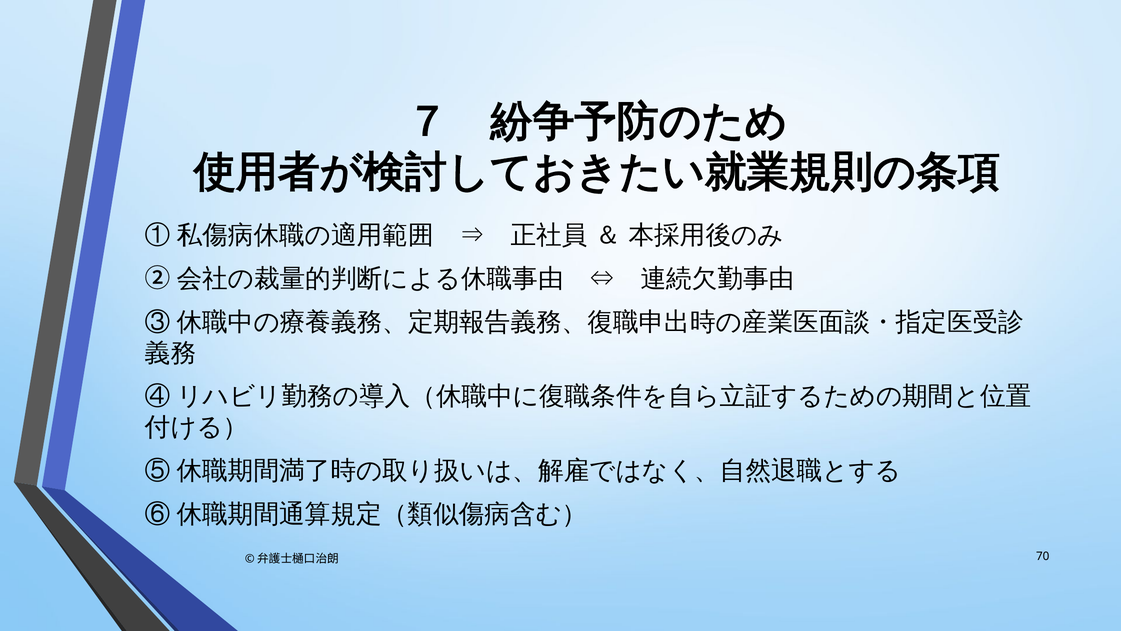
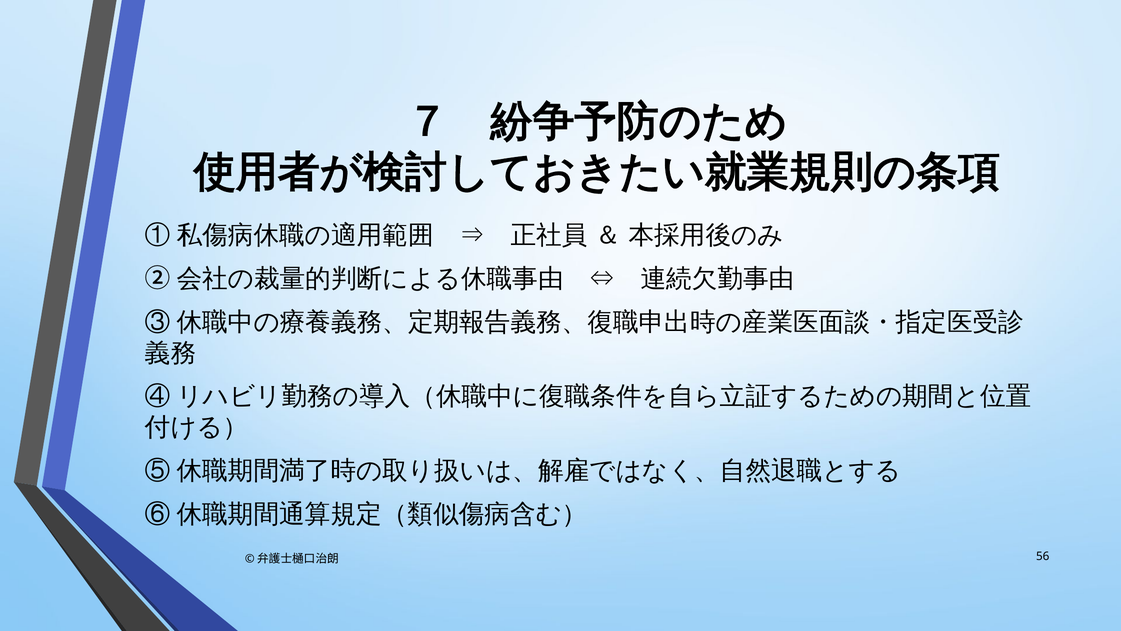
70: 70 -> 56 (1043, 556)
